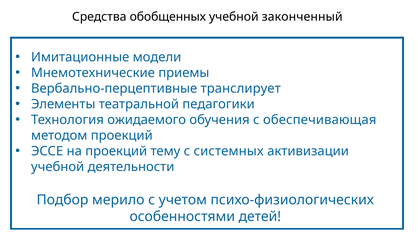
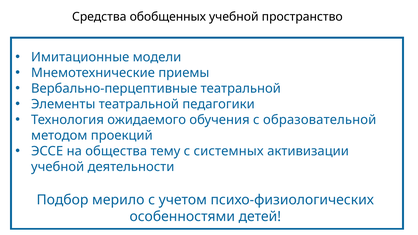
законченный: законченный -> пространство (302, 17)
Вербально-перцептивные транслирует: транслирует -> театральной (241, 88)
обеспечивающая: обеспечивающая -> образовательной (320, 120)
на проекций: проекций -> общества (116, 151)
